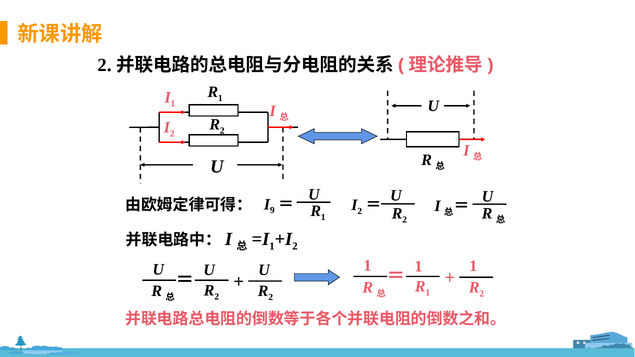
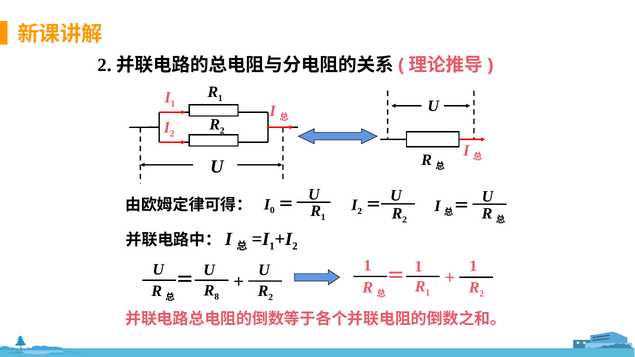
9: 9 -> 0 (272, 211)
2: 2 -> 8 (217, 297)
